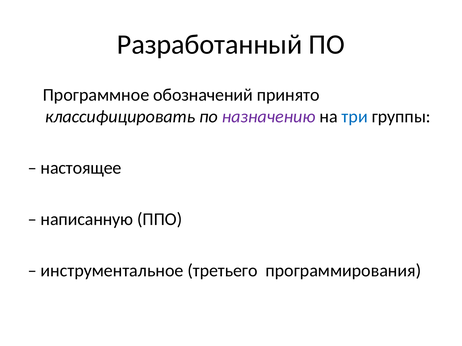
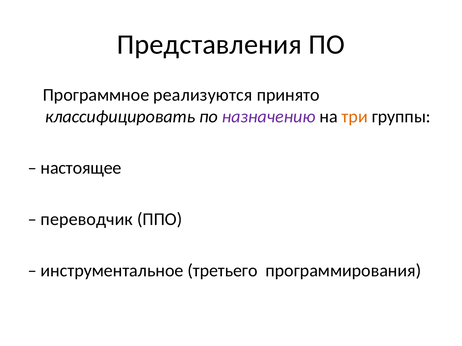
Разработанный: Разработанный -> Представления (209, 45)
обозначений: обозначений -> реализуются (203, 95)
три colour: blue -> orange (355, 117)
написанную: написанную -> переводчик (87, 220)
